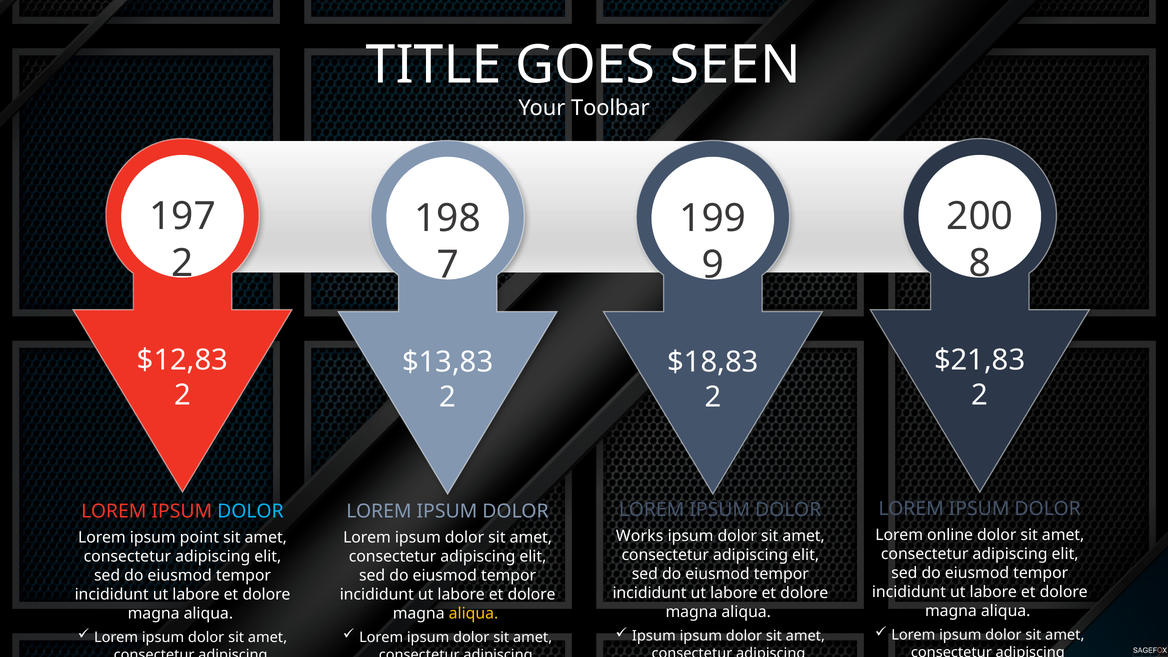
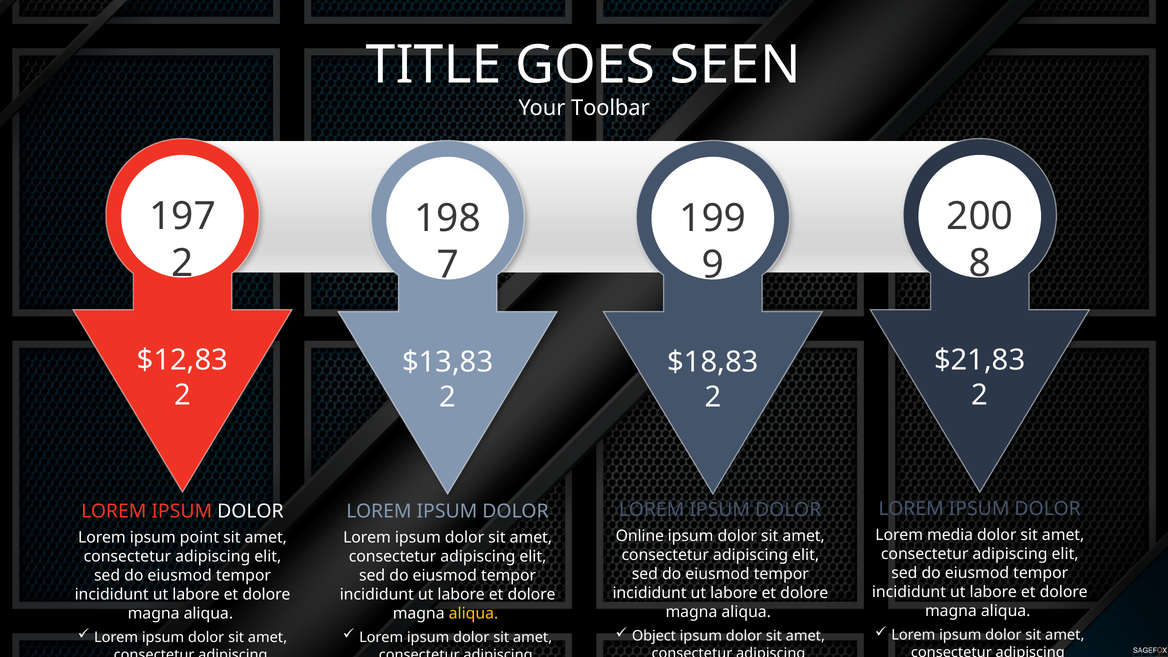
DOLOR colour: light blue -> white (250, 511)
online: online -> media (950, 535)
Works: Works -> Online (640, 536)
Ipsum: Ipsum -> Object (654, 636)
